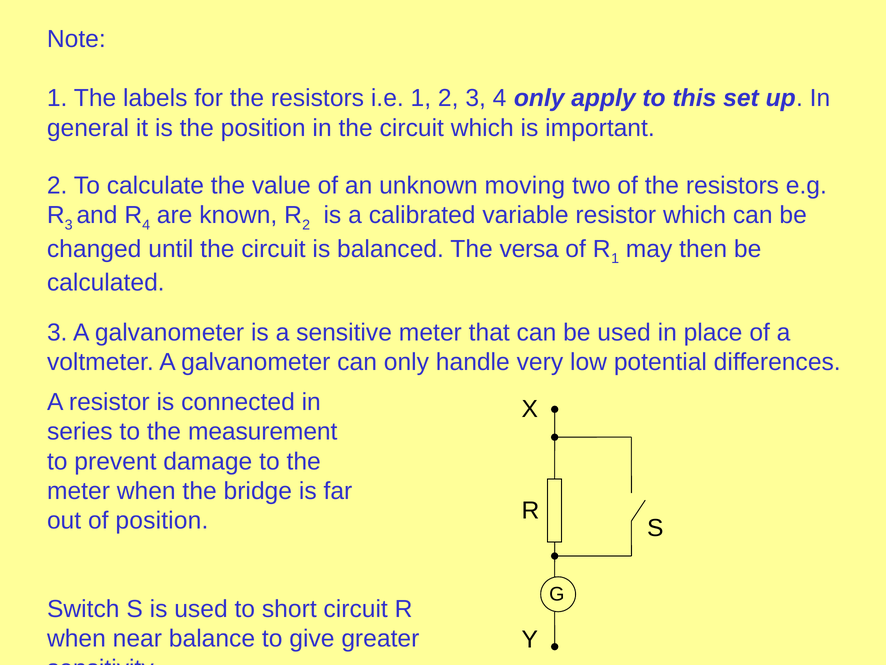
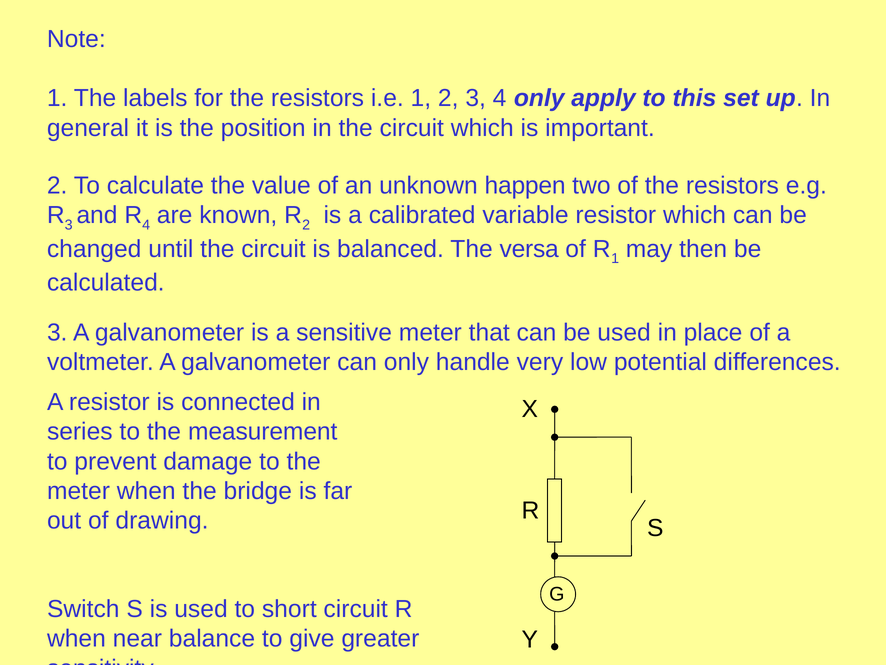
moving: moving -> happen (525, 186)
of position: position -> drawing (162, 520)
